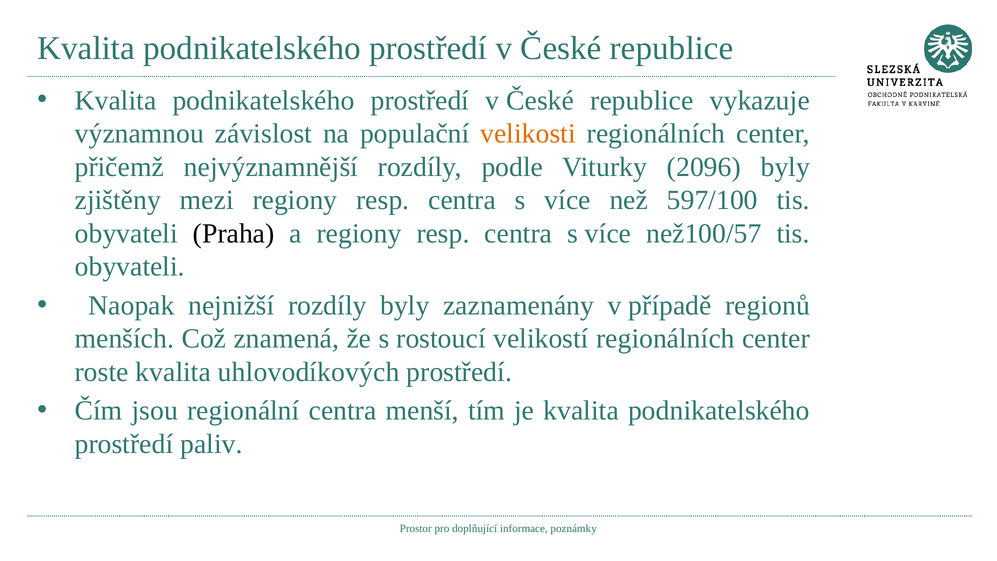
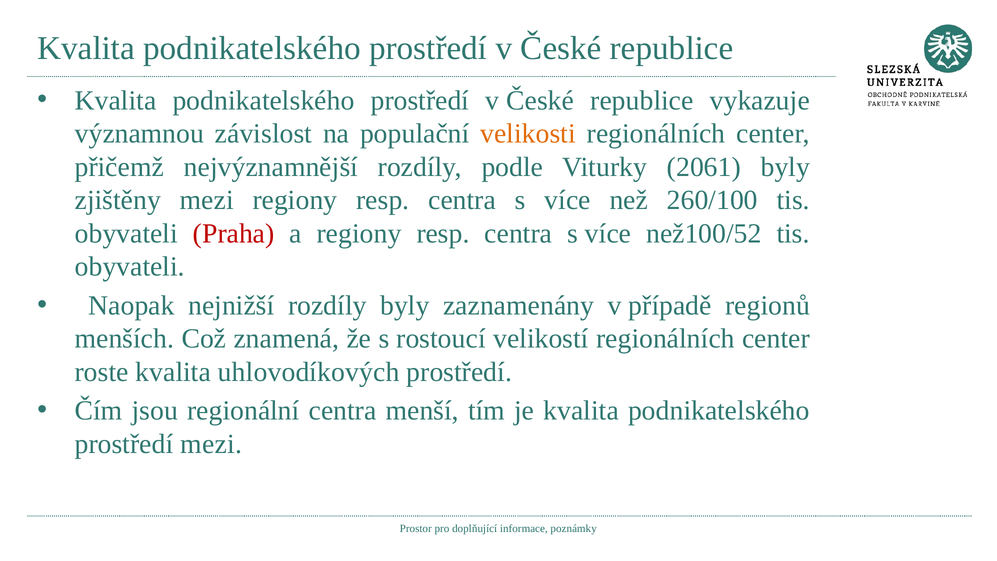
2096: 2096 -> 2061 (704, 167)
597/100: 597/100 -> 260/100 (712, 200)
Praha colour: black -> red (234, 233)
než100/57: než100/57 -> než100/52 (704, 233)
prostředí paliv: paliv -> mezi (211, 444)
